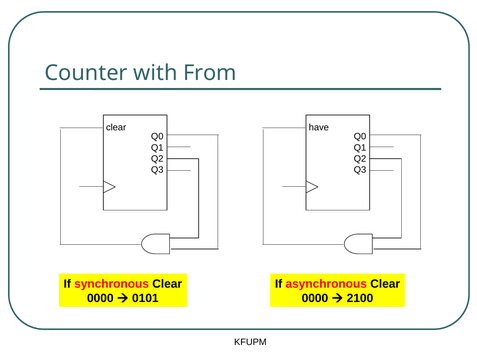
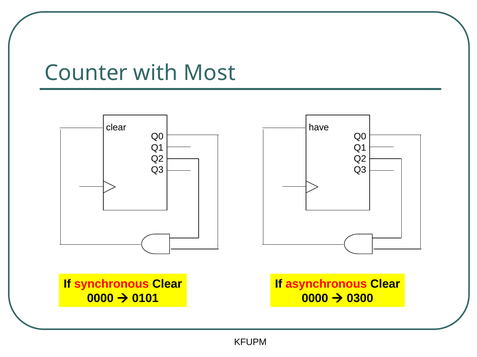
From: From -> Most (210, 73)
2100: 2100 -> 0300 (360, 299)
